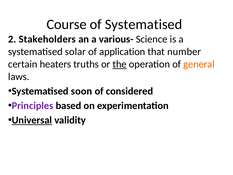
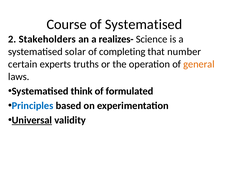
various-: various- -> realizes- (116, 39)
application: application -> completing (122, 52)
heaters: heaters -> experts (55, 64)
the underline: present -> none (120, 64)
soon: soon -> think (82, 91)
considered: considered -> formulated (130, 91)
Principles colour: purple -> blue (33, 106)
